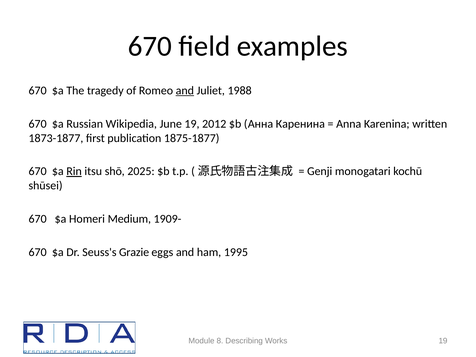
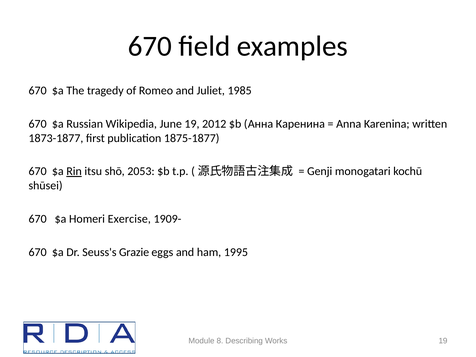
and underline: present -> none (185, 90)
1988: 1988 -> 1985 (240, 90)
2025: 2025 -> 2053 (141, 171)
Medium: Medium -> Exercise (129, 219)
